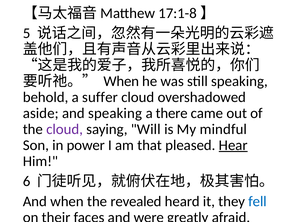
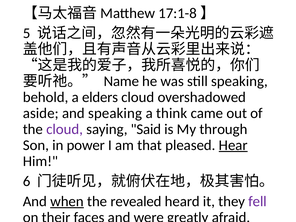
When: When -> Name (121, 81)
suffer: suffer -> elders (100, 97)
there: there -> think (172, 113)
Will: Will -> Said (146, 129)
mindful: mindful -> through (223, 129)
when underline: none -> present (67, 201)
fell colour: blue -> purple (258, 201)
